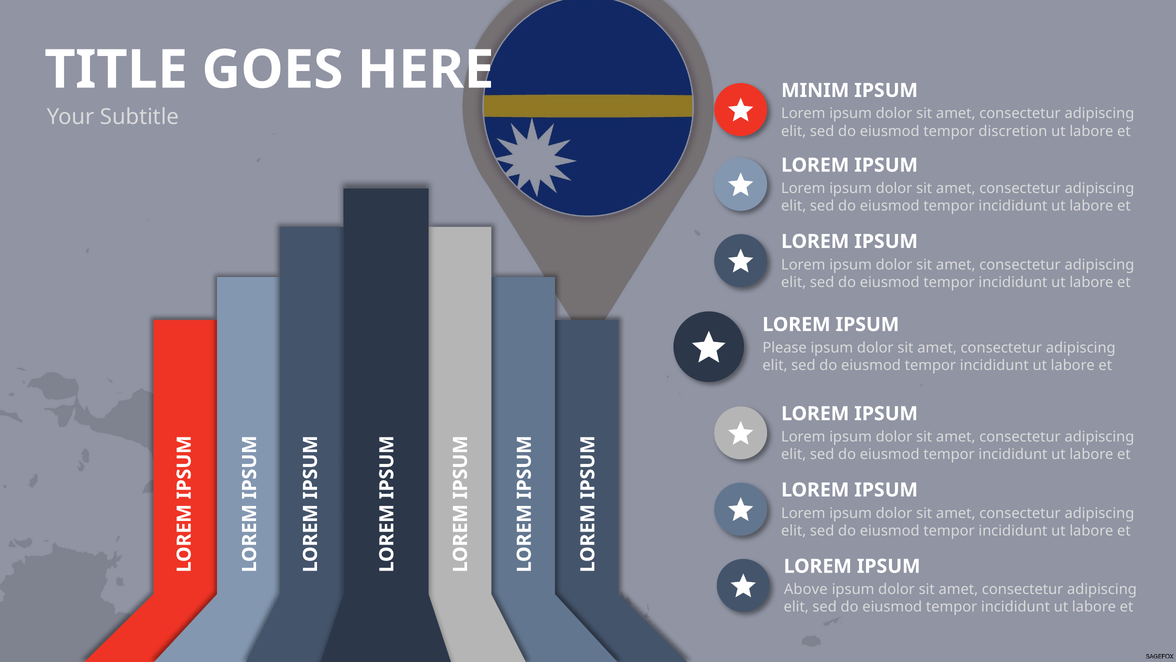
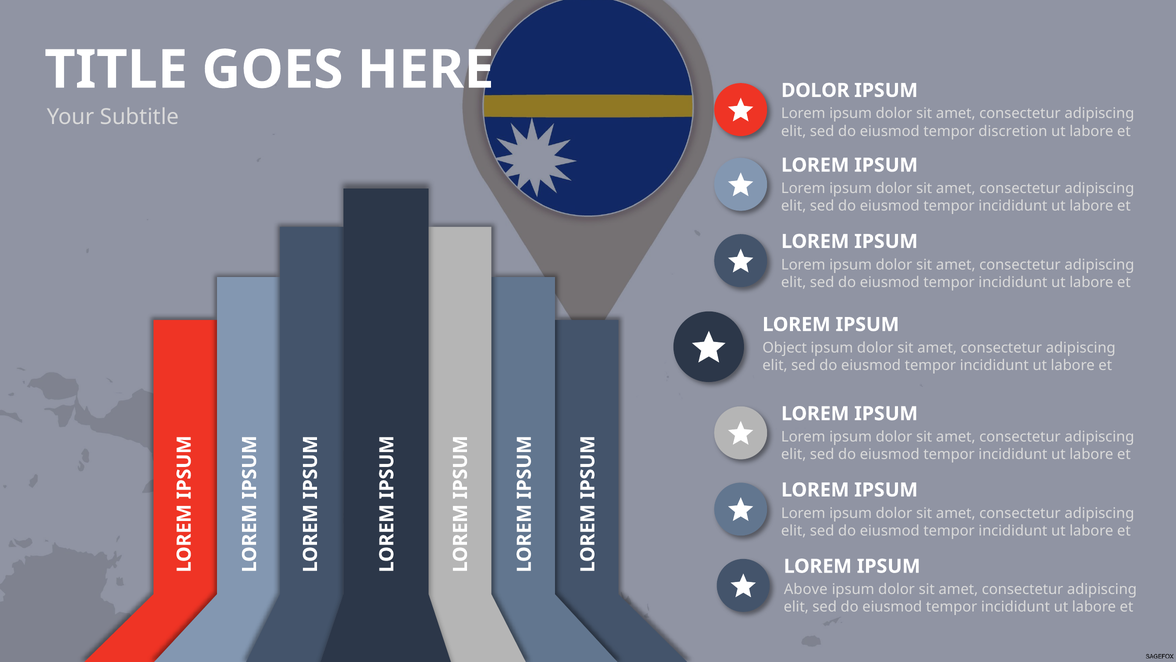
MINIM: MINIM -> DOLOR (815, 90)
Please: Please -> Object (785, 348)
